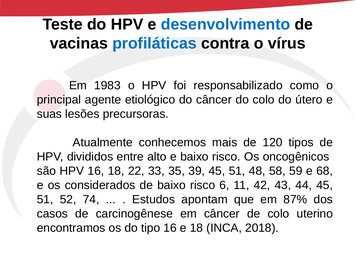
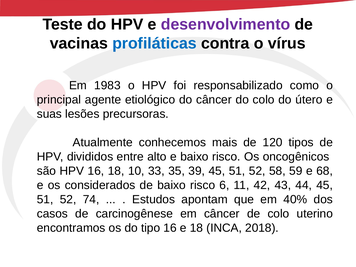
desenvolvimento colour: blue -> purple (226, 24)
22: 22 -> 10 (136, 171)
39 45 51 48: 48 -> 52 (257, 171)
87%: 87% -> 40% (295, 199)
